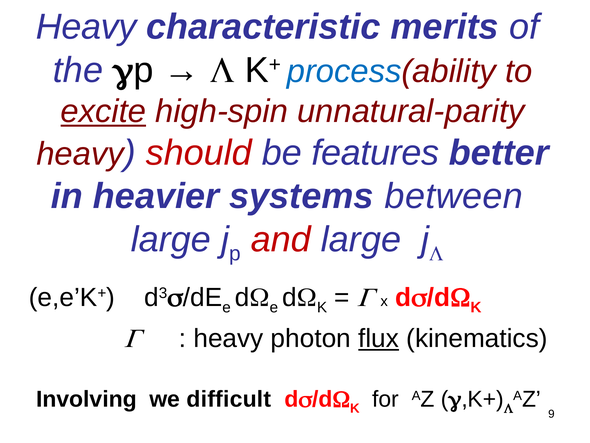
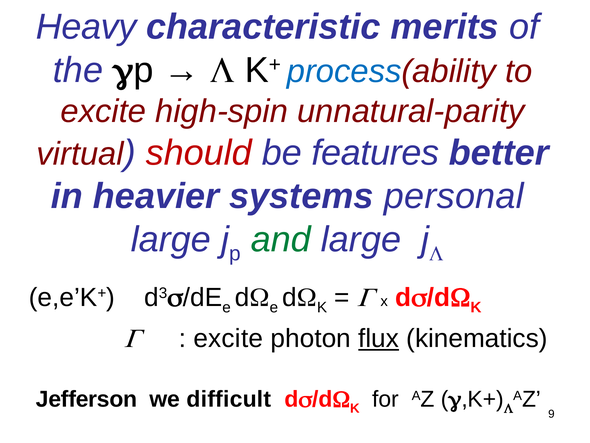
excite underline: present -> none (103, 111)
heavy: heavy -> virtual (80, 154)
between: between -> personal (454, 196)
and colour: red -> green (281, 239)
heavy: heavy -> excite (228, 338)
Involving: Involving -> Jefferson (87, 399)
